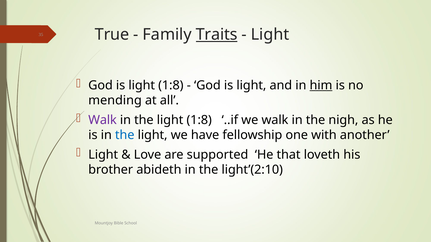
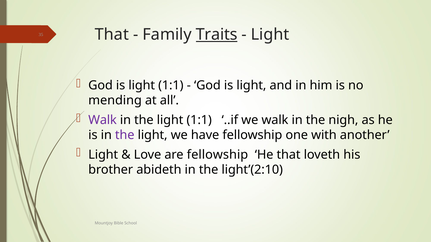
True: True -> That (112, 34)
is light 1:8: 1:8 -> 1:1 (171, 85)
him underline: present -> none (321, 85)
the light 1:8: 1:8 -> 1:1 (199, 120)
the colour: blue -> purple (125, 135)
are supported: supported -> fellowship (217, 155)
